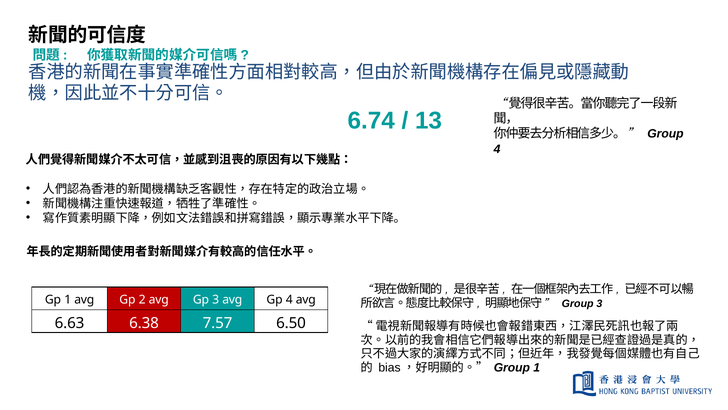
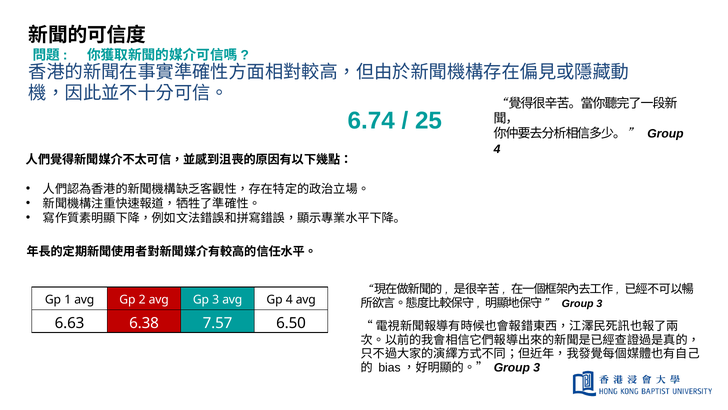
13: 13 -> 25 (428, 120)
1: 1 -> 3 (537, 367)
